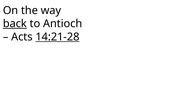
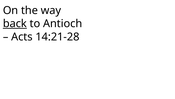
14:21-28 underline: present -> none (57, 37)
